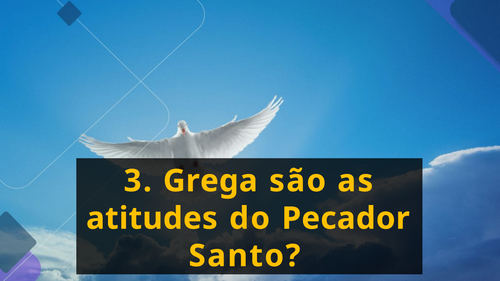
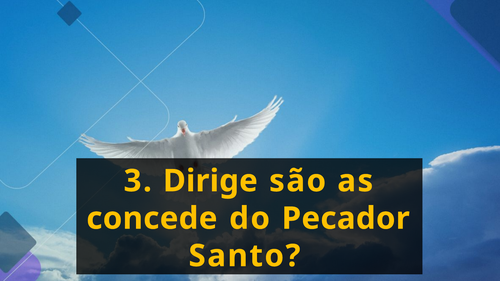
Grega: Grega -> Dirige (210, 181)
atitudes: atitudes -> concede (152, 219)
